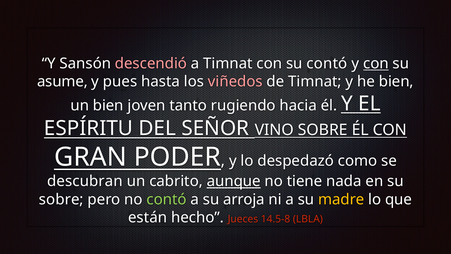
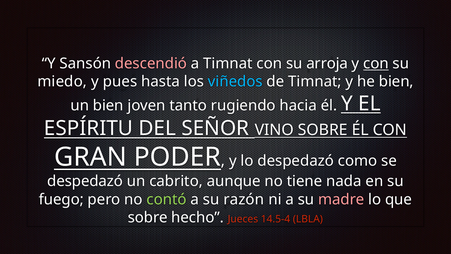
su contó: contó -> arroja (327, 63)
asume: asume -> miedo (62, 82)
viñedos colour: pink -> light blue (235, 82)
descubran: descubran -> despedazó (85, 181)
aunque underline: present -> none (234, 181)
sobre: sobre -> fuego (61, 199)
arroja: arroja -> razón (244, 199)
madre colour: yellow -> pink (341, 199)
están: están -> sobre (148, 217)
14.5-8: 14.5-8 -> 14.5-4 (276, 219)
